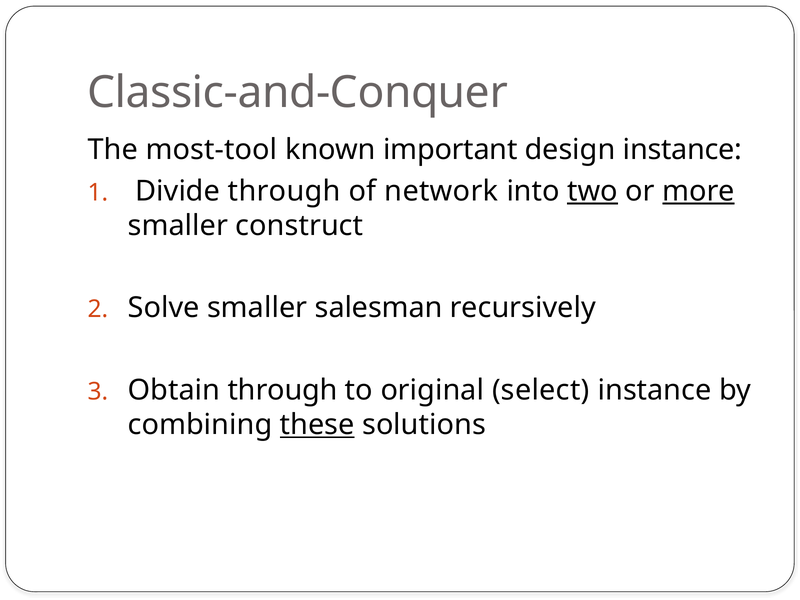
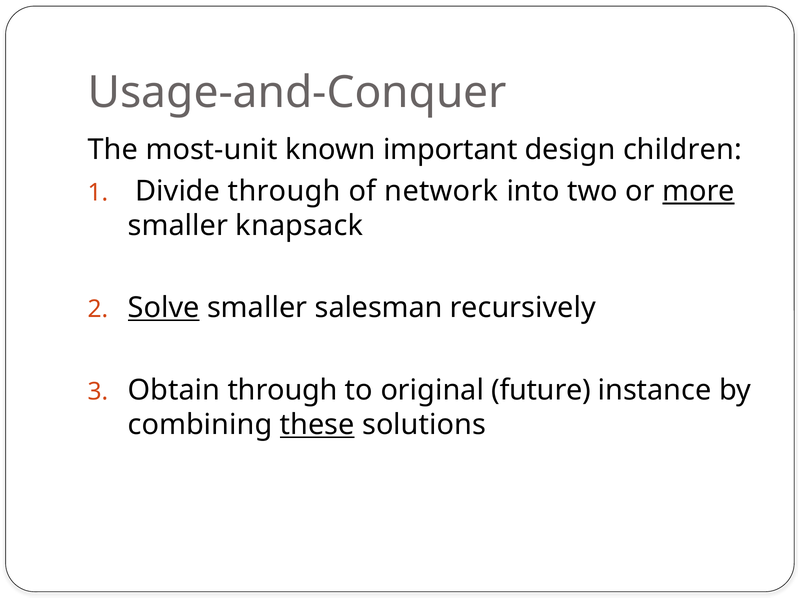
Classic-and-Conquer: Classic-and-Conquer -> Usage-and-Conquer (297, 92)
most-tool: most-tool -> most-unit (212, 150)
design instance: instance -> children (682, 150)
two underline: present -> none (593, 191)
construct: construct -> knapsack (299, 226)
Solve underline: none -> present (164, 308)
select: select -> future (541, 390)
